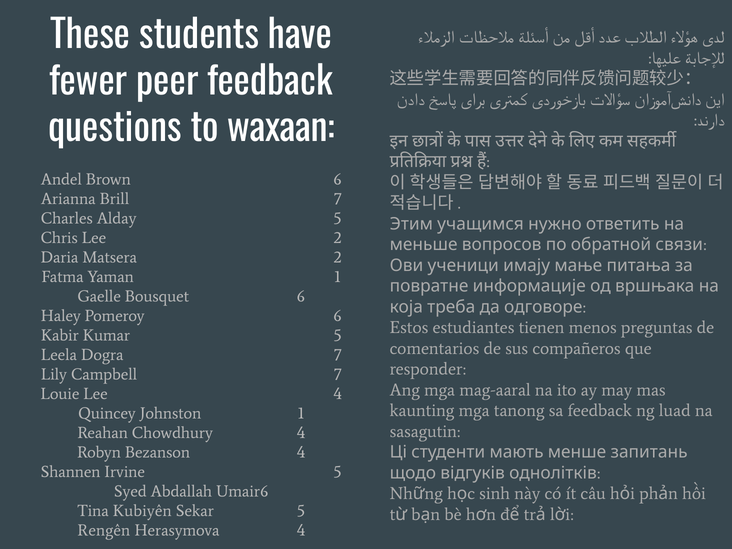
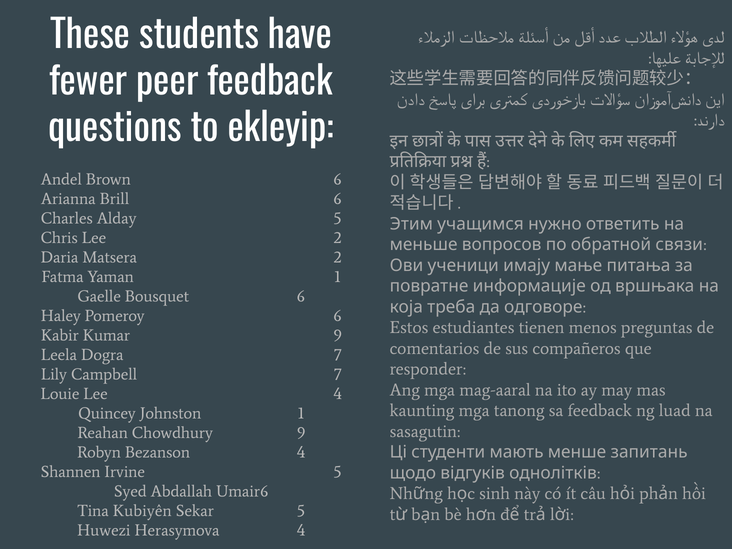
waxaan: waxaan -> ekleyip (281, 128)
Brill 7: 7 -> 6 (338, 199)
Kumar 5: 5 -> 9 (338, 335)
Chowdhury 4: 4 -> 9 (301, 433)
Rengên: Rengên -> Huwezi (104, 530)
